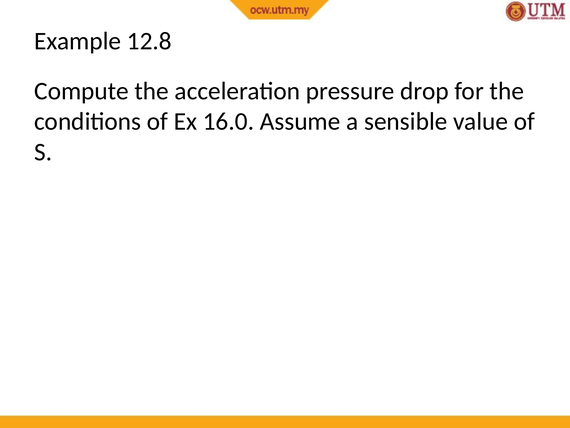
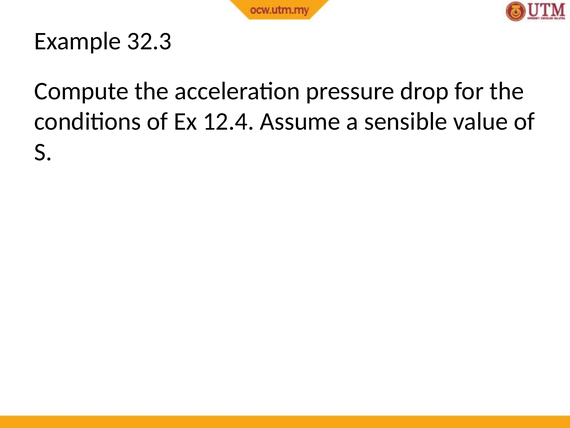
12.8: 12.8 -> 32.3 (149, 41)
16.0: 16.0 -> 12.4 (228, 121)
